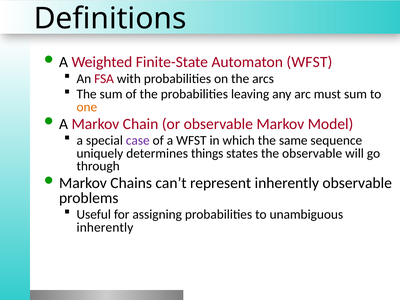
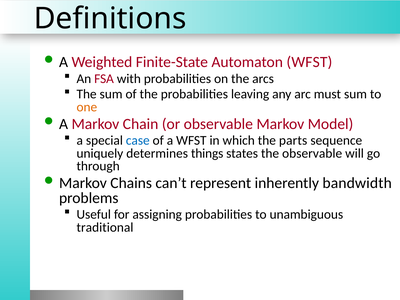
case colour: purple -> blue (138, 140)
same: same -> parts (293, 140)
inherently observable: observable -> bandwidth (357, 183)
inherently: inherently -> traditional (105, 227)
